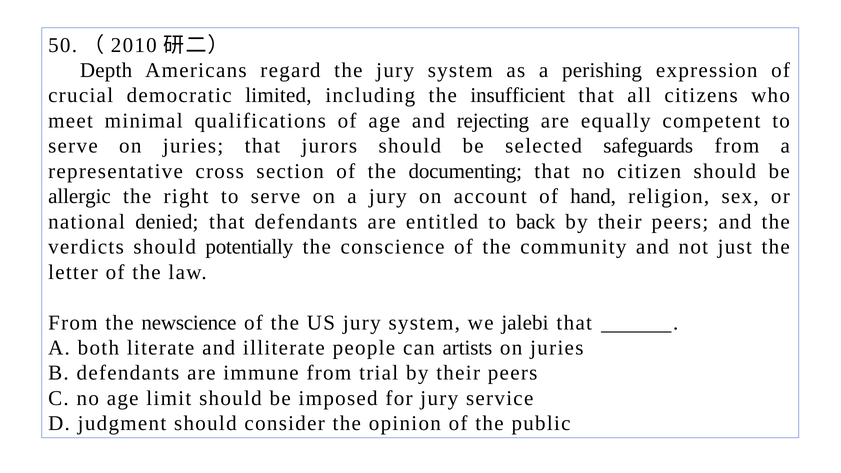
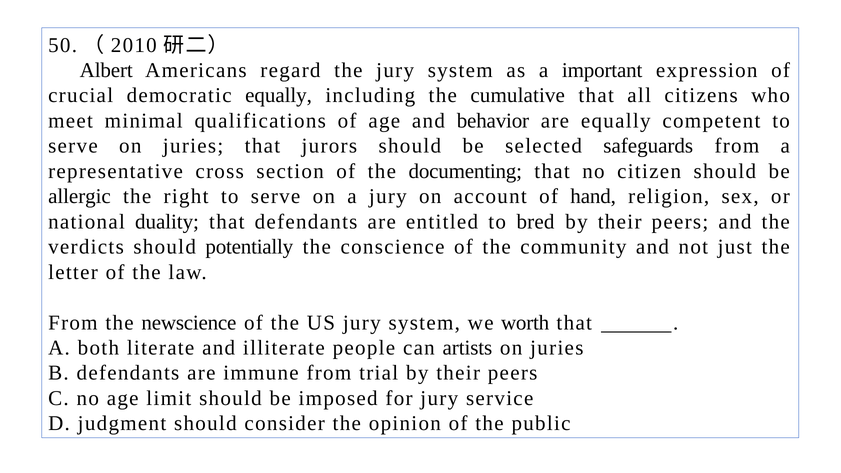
Depth: Depth -> Albert (106, 70)
perishing: perishing -> important (602, 70)
democratic limited: limited -> equally (279, 96)
insufficient: insufficient -> cumulative (518, 96)
rejecting: rejecting -> behavior (493, 121)
denied: denied -> duality (167, 222)
back: back -> bred (536, 222)
jalebi: jalebi -> worth (525, 323)
